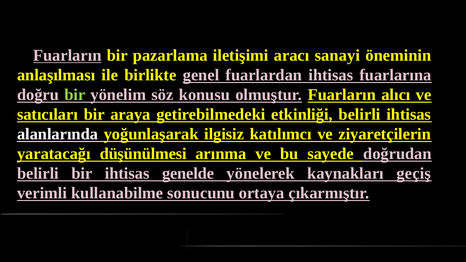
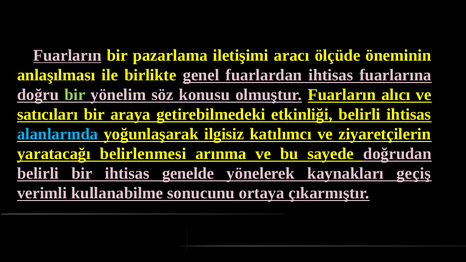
sanayi: sanayi -> ölçüde (338, 56)
alanlarında colour: white -> light blue (58, 134)
düşünülmesi: düşünülmesi -> belirlenmesi (143, 154)
